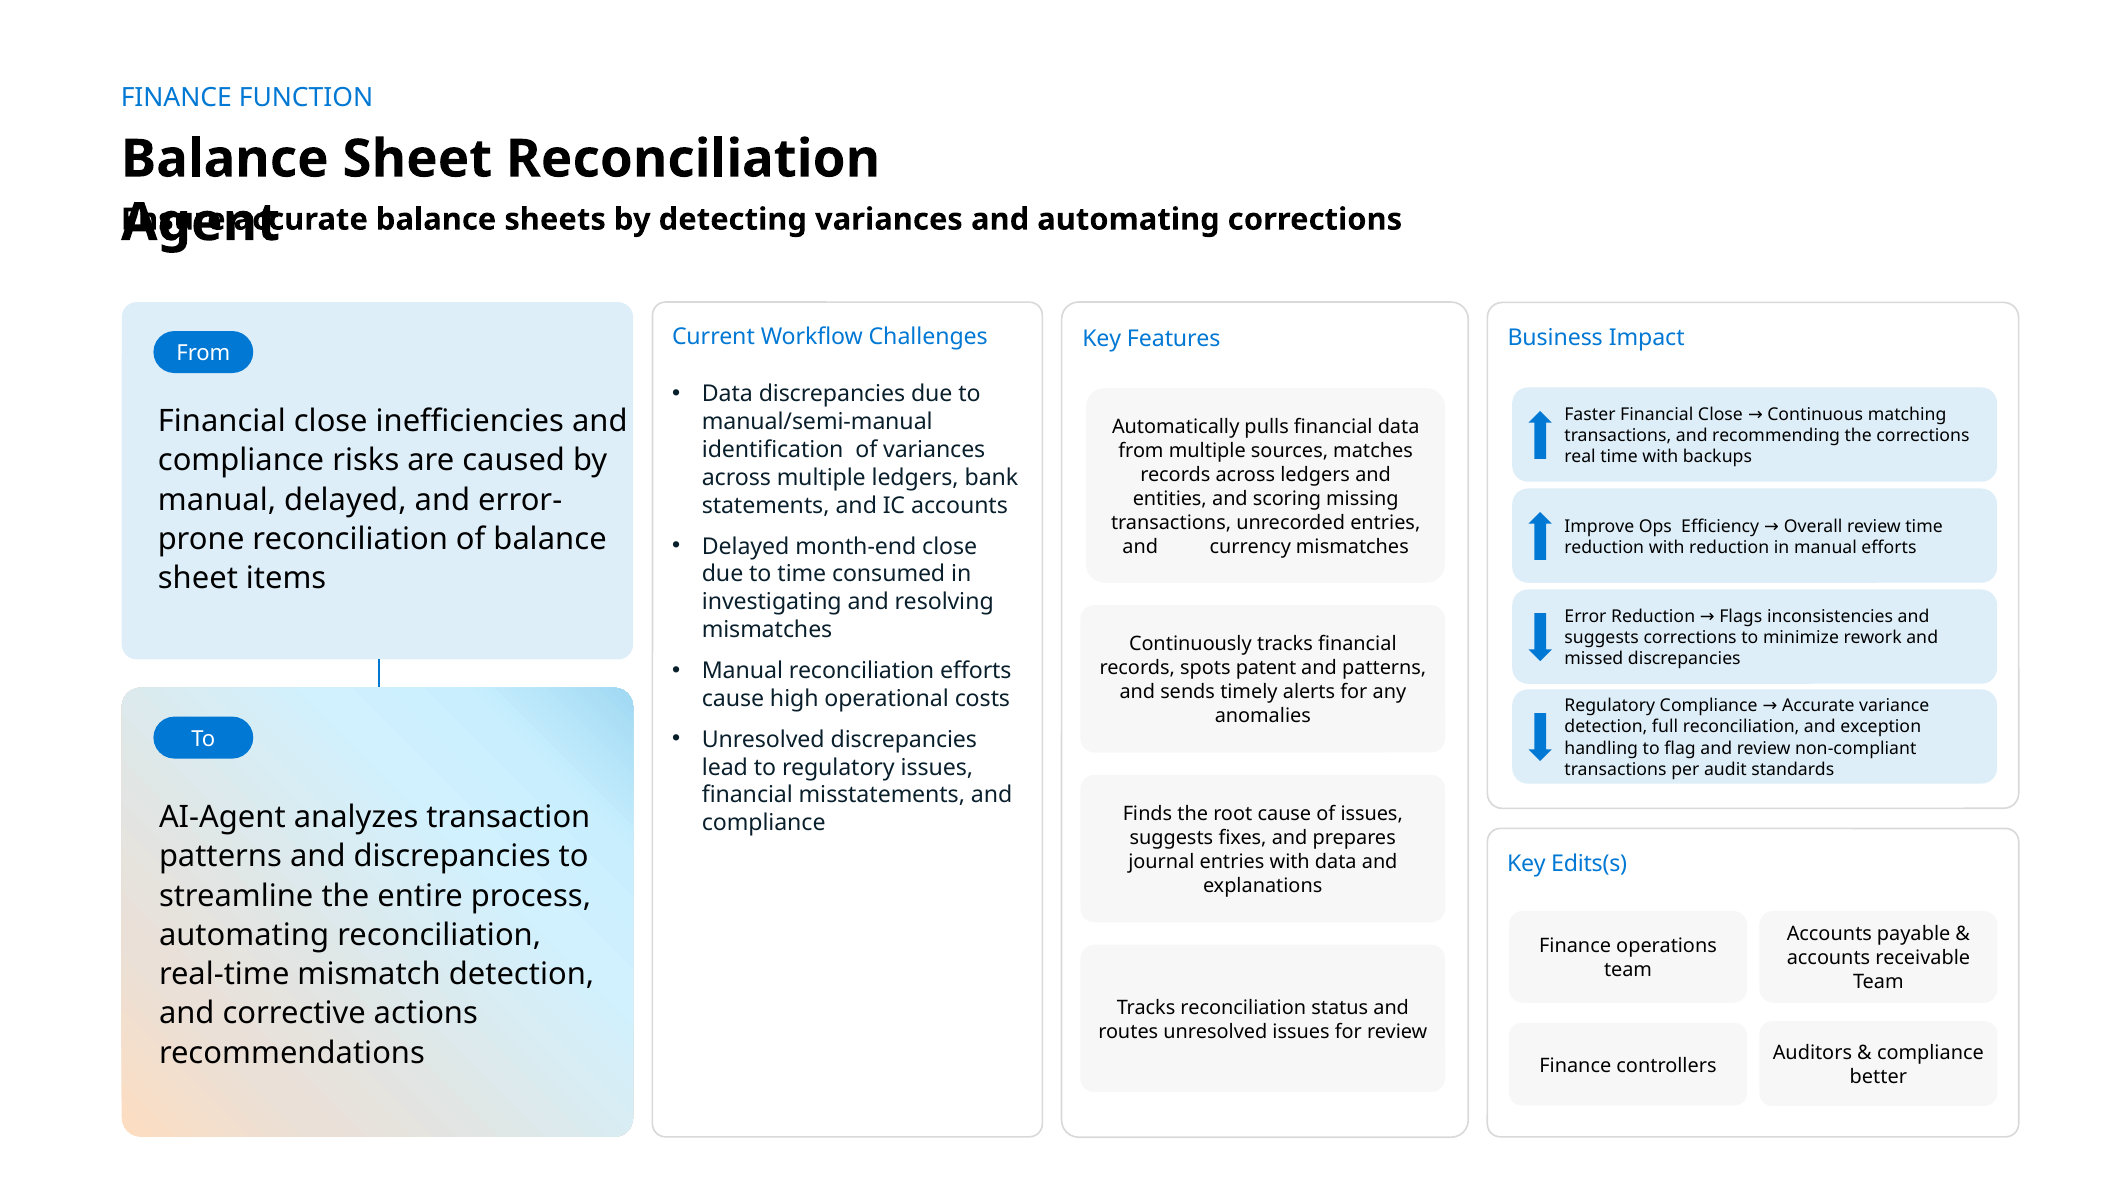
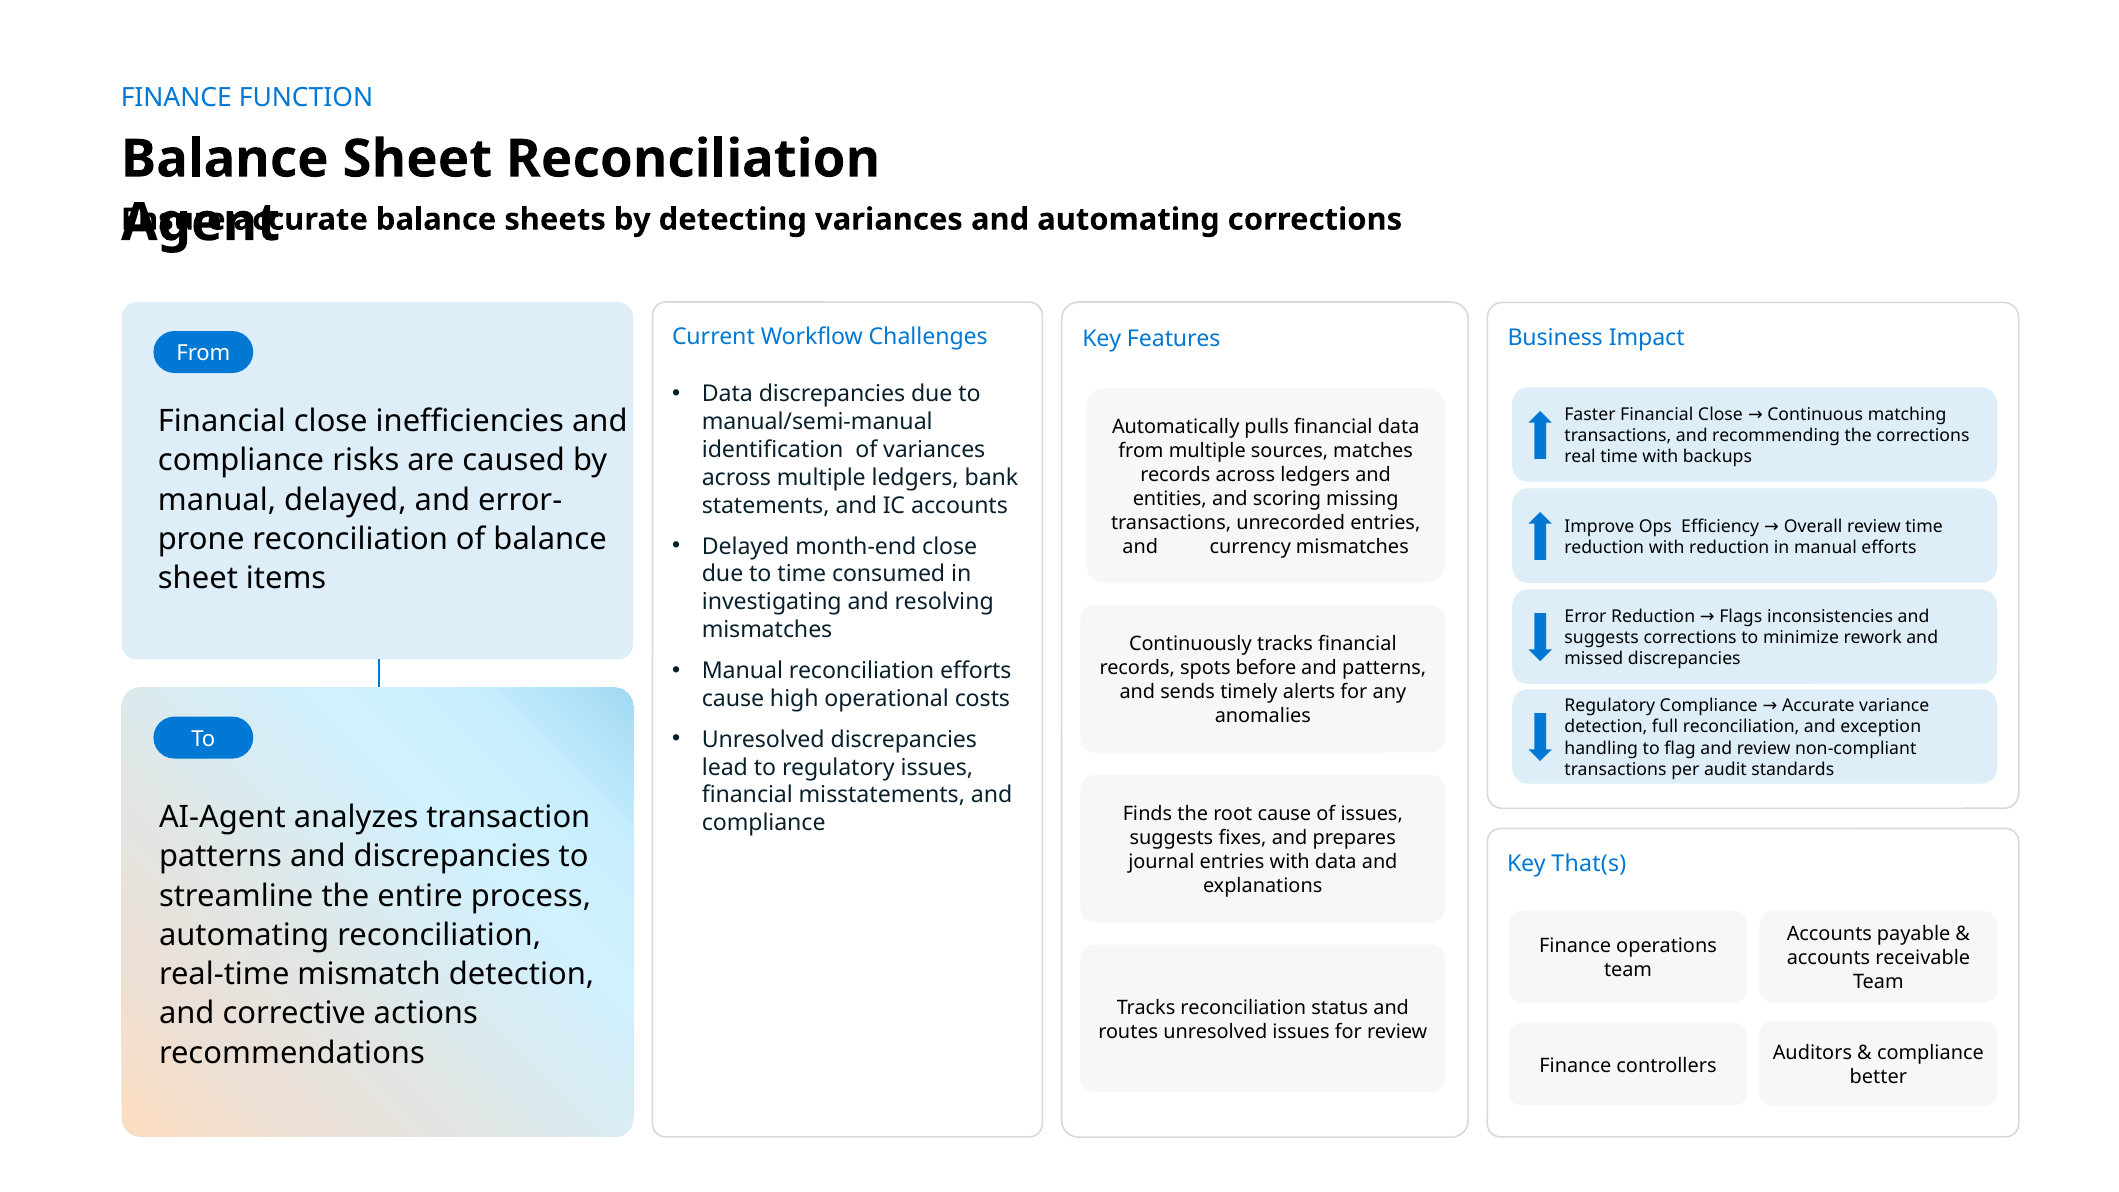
patent: patent -> before (1266, 668)
Edits(s: Edits(s -> That(s (1589, 864)
